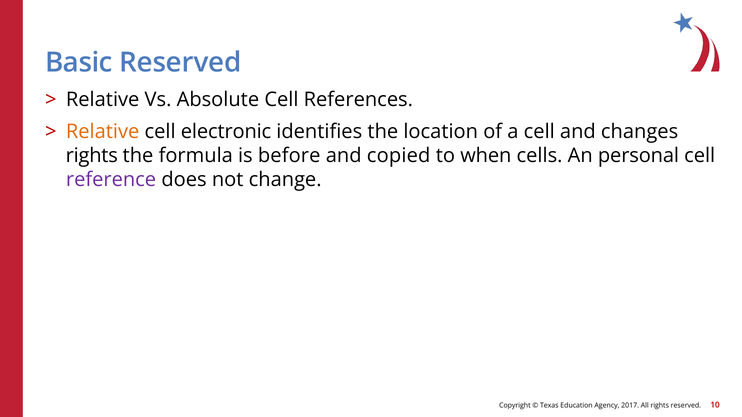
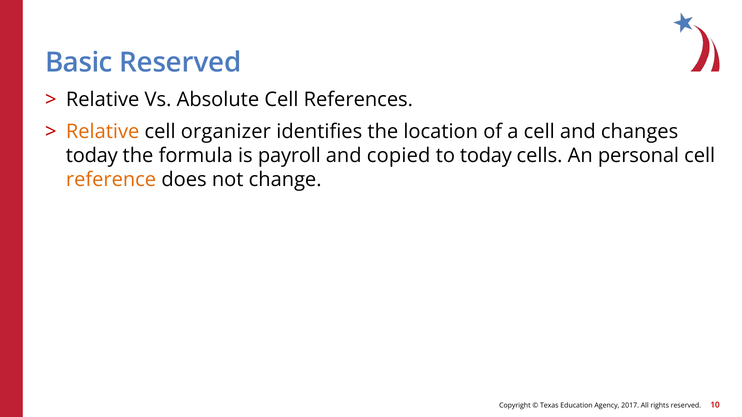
electronic: electronic -> organizer (226, 132)
rights: rights -> today (92, 156)
before: before -> payroll (289, 156)
to when: when -> today (486, 156)
reference colour: purple -> orange (111, 180)
